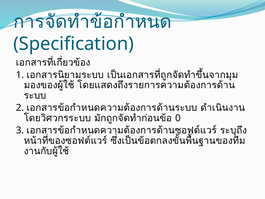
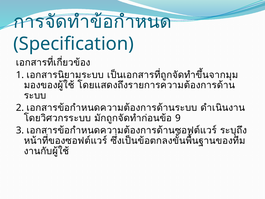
0: 0 -> 9 (178, 118)
